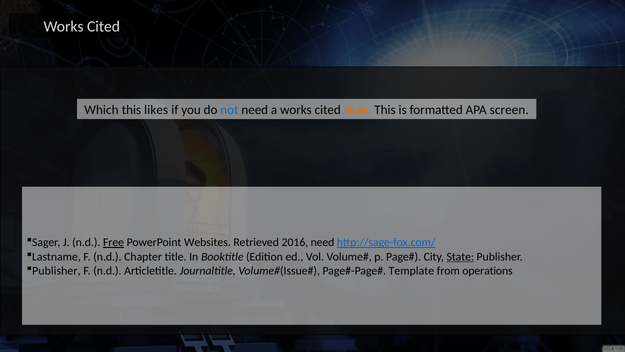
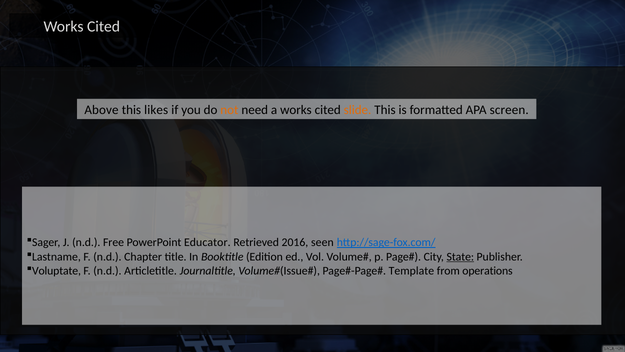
Which: Which -> Above (101, 110)
not colour: blue -> orange (229, 110)
Free underline: present -> none (114, 242)
Websites: Websites -> Educator (207, 242)
2016 need: need -> seen (322, 242)
Publisher: Publisher -> Voluptate (57, 270)
